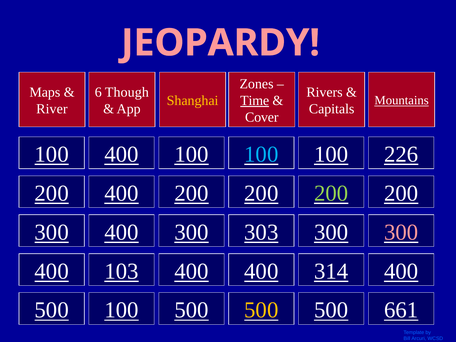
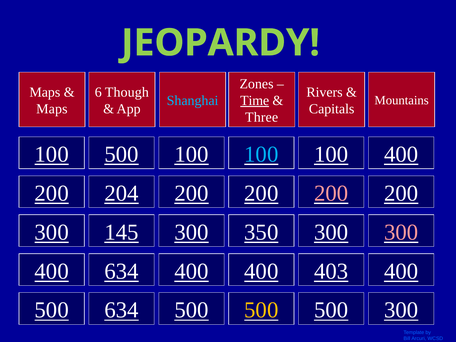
JEOPARDY colour: pink -> light green (221, 43)
Shanghai colour: yellow -> light blue (193, 101)
Mountains underline: present -> none (402, 100)
River: River -> Maps (52, 109)
Cover: Cover -> Three (262, 117)
100 400: 400 -> 500 (122, 154)
100 226: 226 -> 400 (401, 154)
200 400: 400 -> 204 (122, 193)
200 colour: light green -> pink (331, 193)
400: 400 -> 145 (122, 232)
303: 303 -> 350 (261, 232)
400 103: 103 -> 634 (122, 271)
314: 314 -> 403 (331, 271)
500 100: 100 -> 634 (122, 310)
500 661: 661 -> 300 (401, 310)
